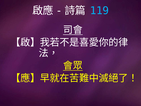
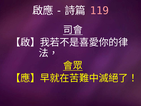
119 colour: light blue -> pink (99, 11)
